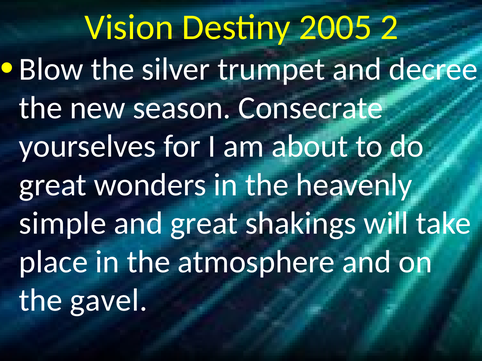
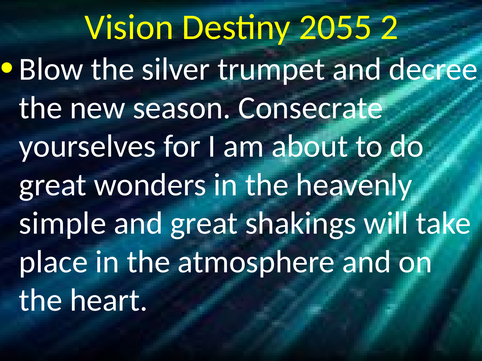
2005: 2005 -> 2055 (335, 27)
gavel: gavel -> heart (109, 301)
